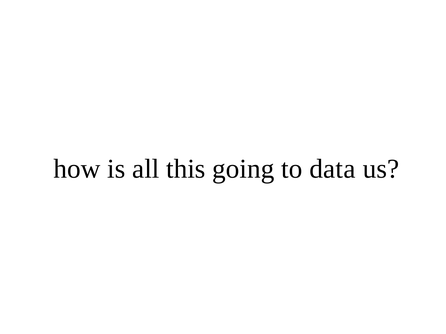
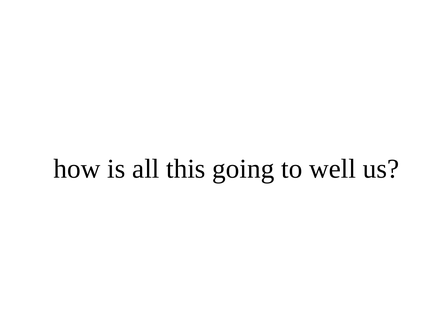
data: data -> well (333, 169)
